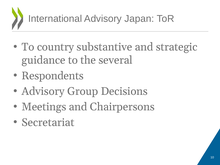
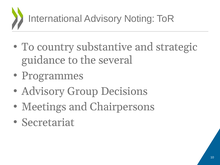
Japan: Japan -> Noting (139, 19)
Respondents: Respondents -> Programmes (53, 76)
